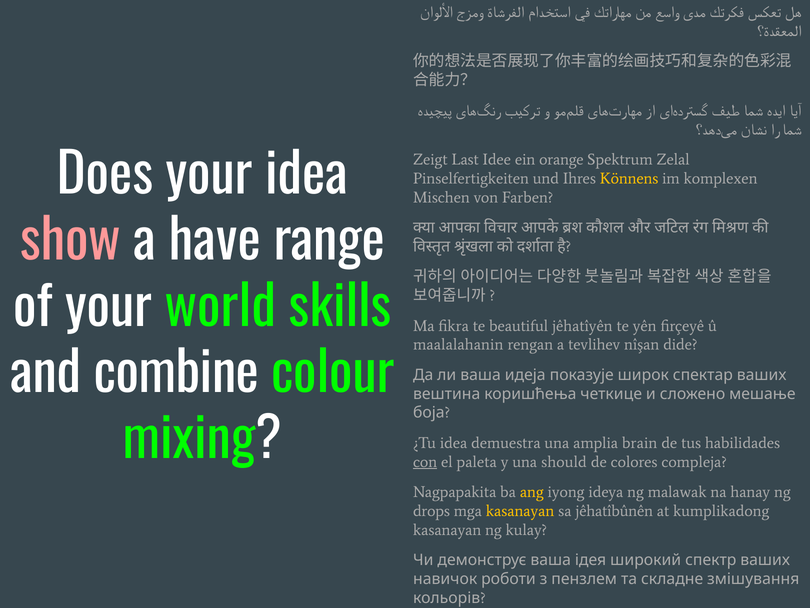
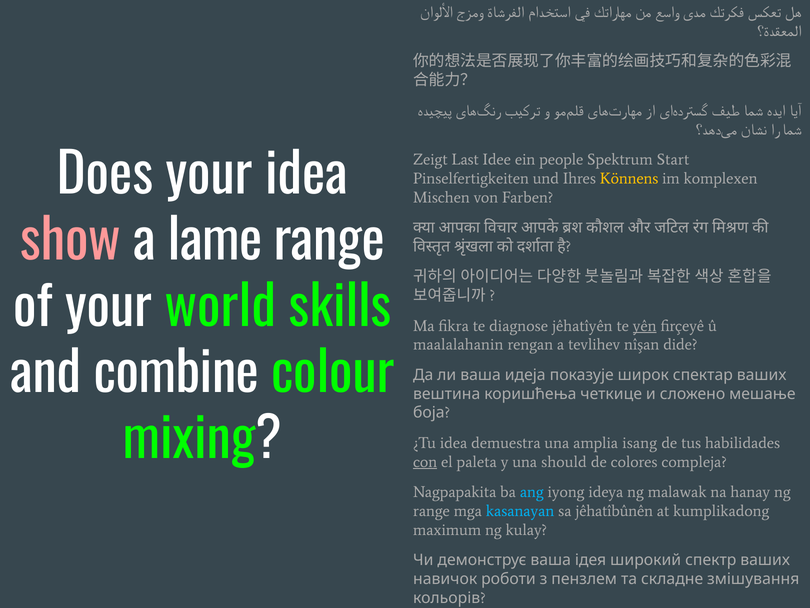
orange: orange -> people (561, 159)
Zelal: Zelal -> Start (673, 159)
have: have -> lame (215, 241)
beautiful: beautiful -> diagnose (519, 326)
yên underline: none -> present (645, 326)
brain: brain -> isang (640, 443)
ang colour: yellow -> light blue (532, 492)
drops: drops -> range (431, 511)
kasanayan colour: yellow -> light blue (520, 511)
kasanayan: kasanayan -> maximum (447, 529)
